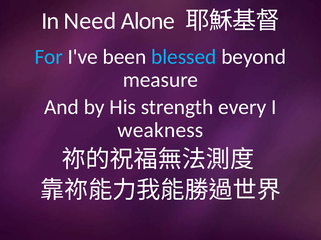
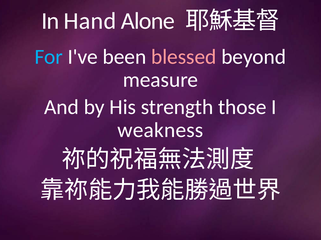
Need: Need -> Hand (90, 21)
blessed colour: light blue -> pink (184, 57)
every: every -> those (242, 107)
